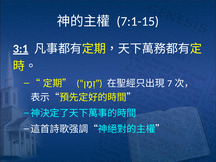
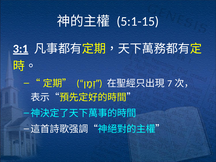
7:1-15: 7:1-15 -> 5:1-15 (138, 21)
